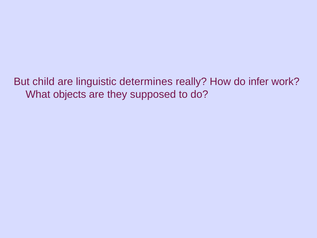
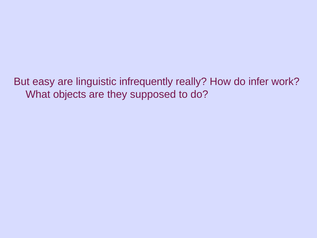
child: child -> easy (44, 82)
determines: determines -> infrequently (146, 82)
